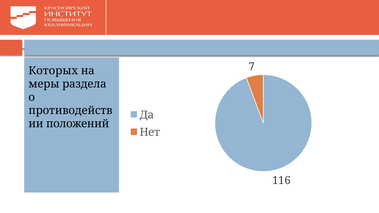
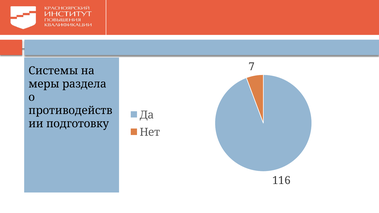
Которых: Которых -> Системы (53, 71)
положений: положений -> подготовку (78, 124)
